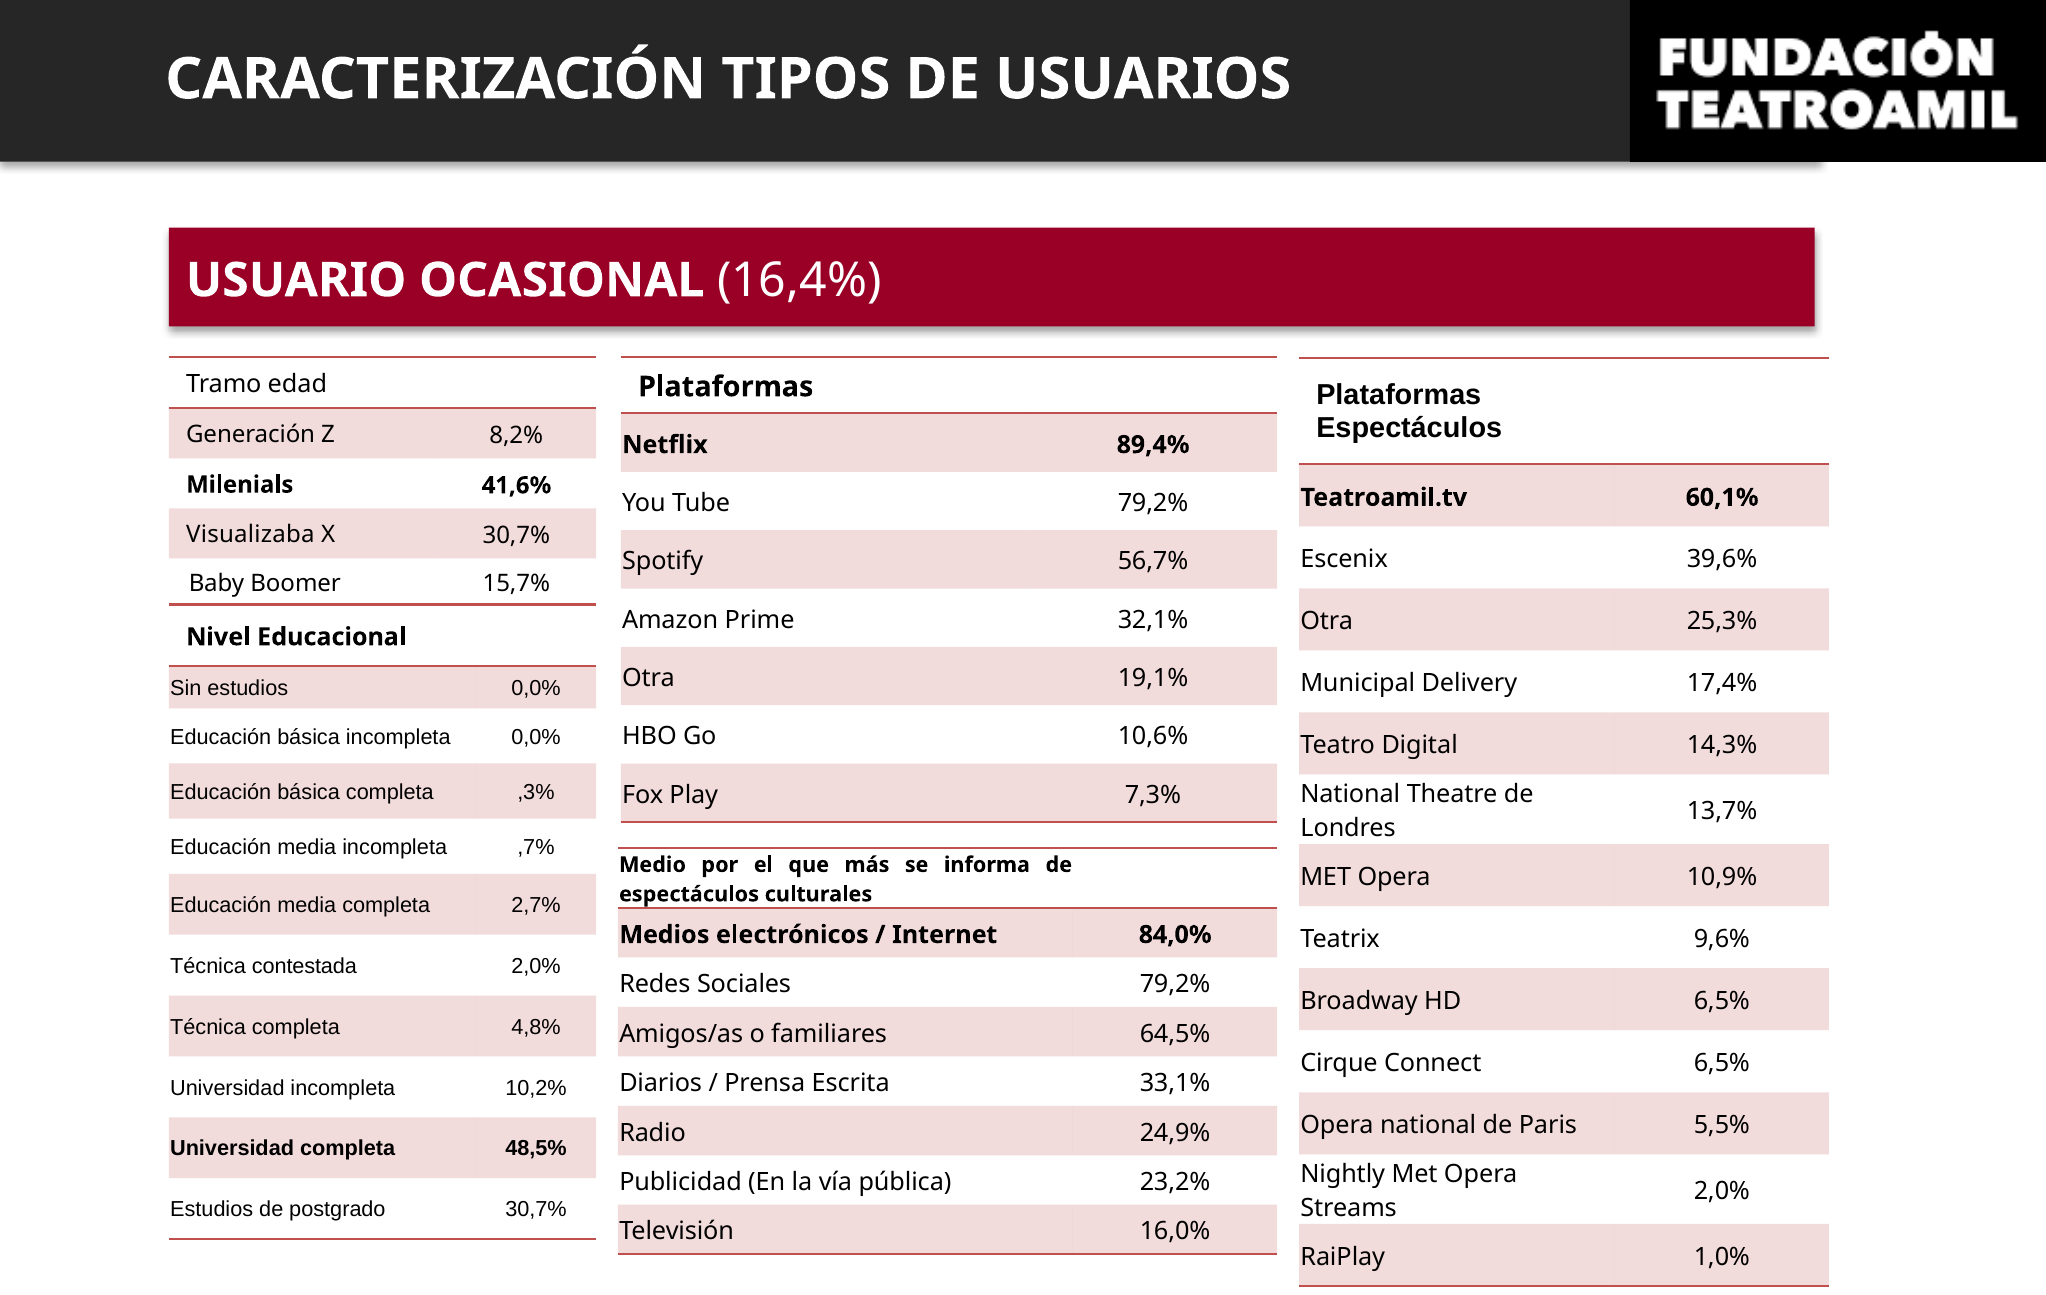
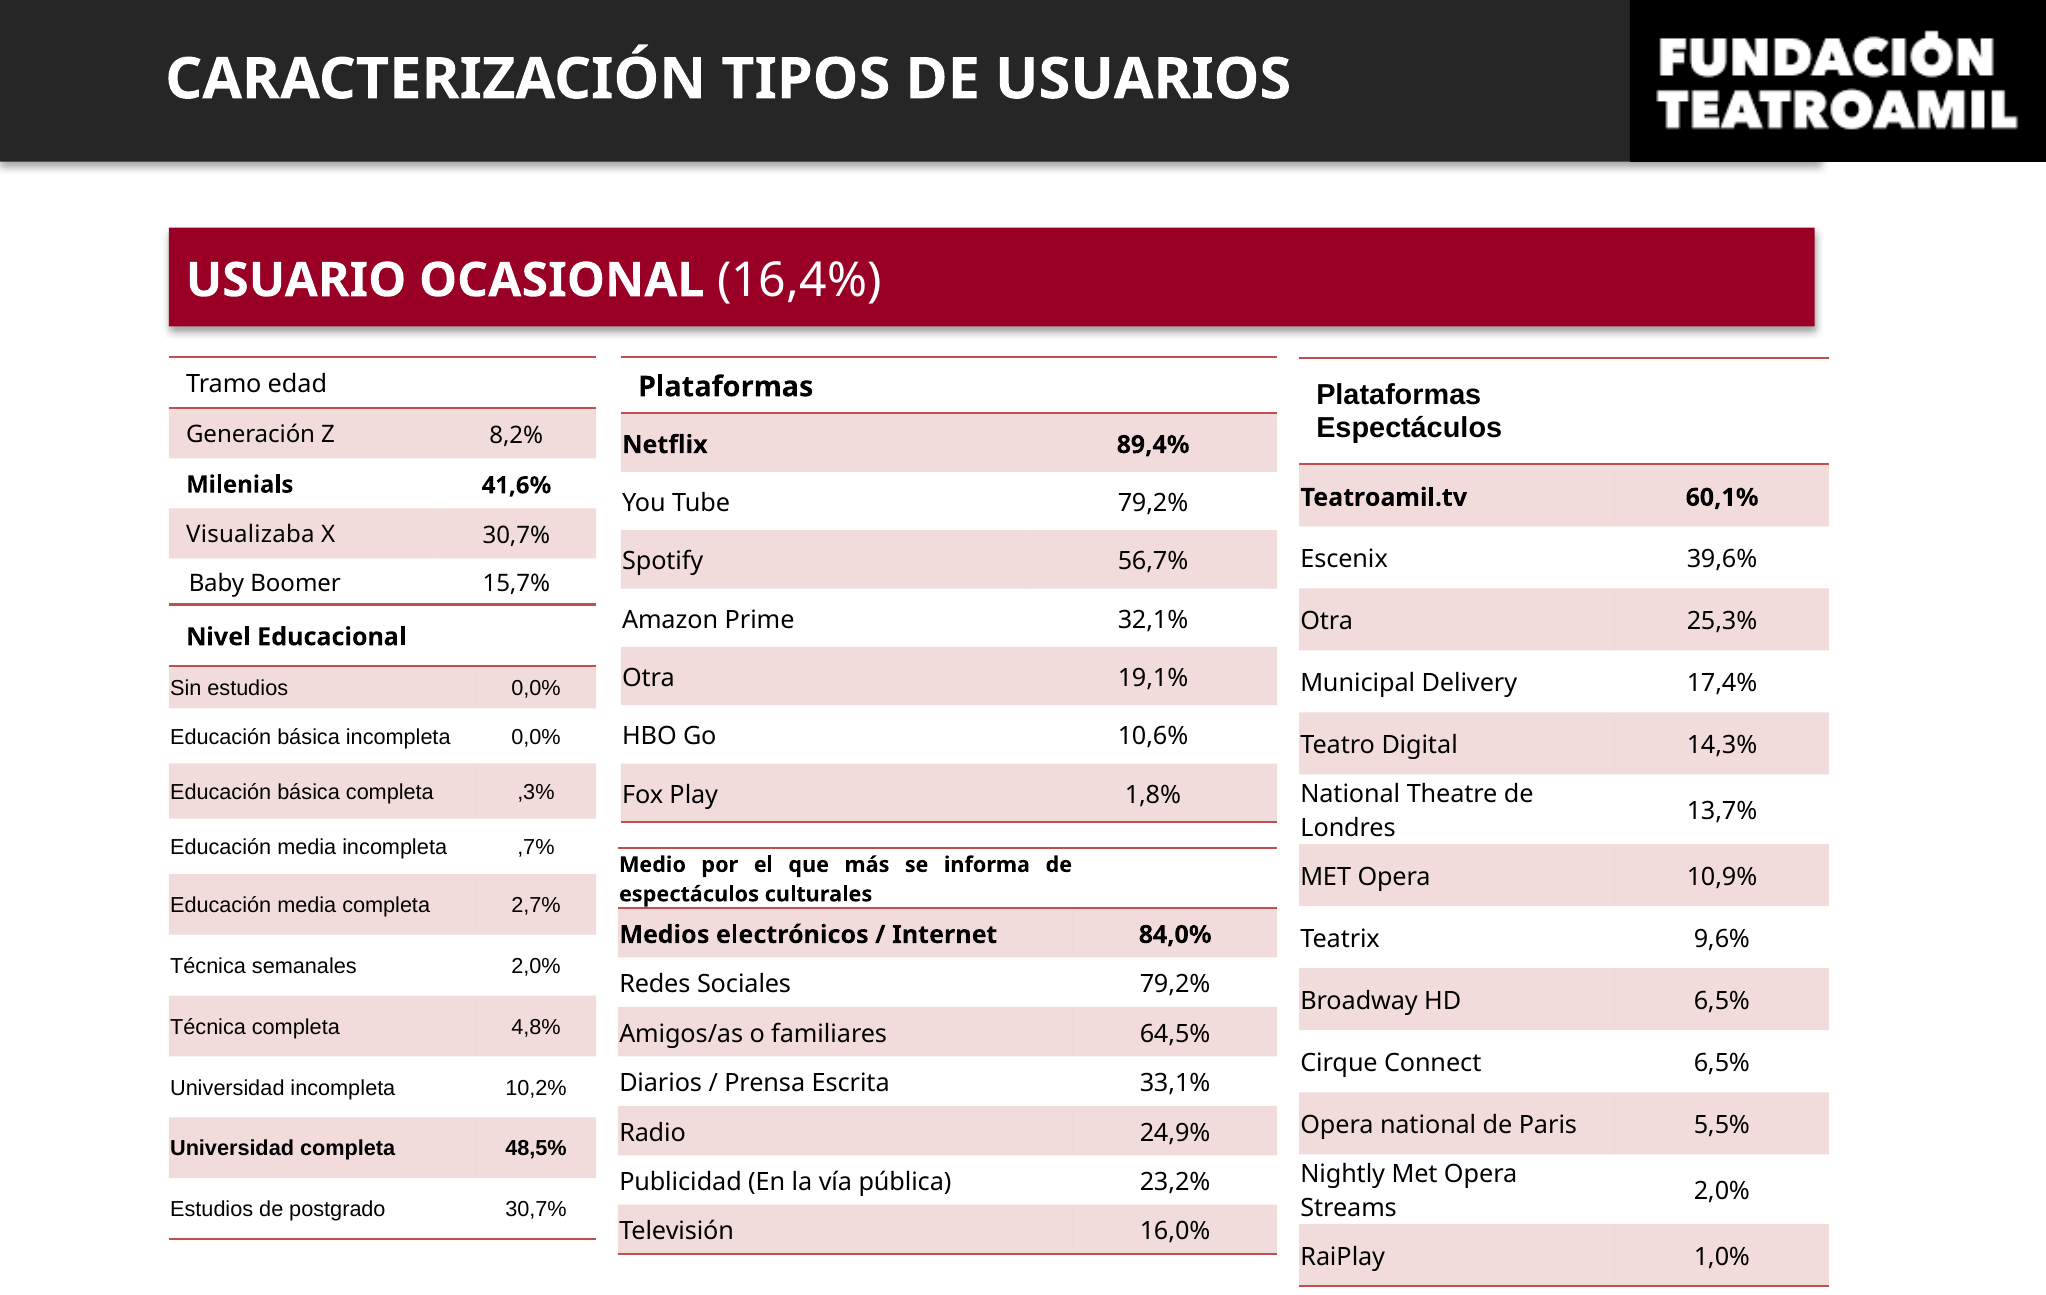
7,3%: 7,3% -> 1,8% (1153, 795)
contestada: contestada -> semanales (304, 967)
